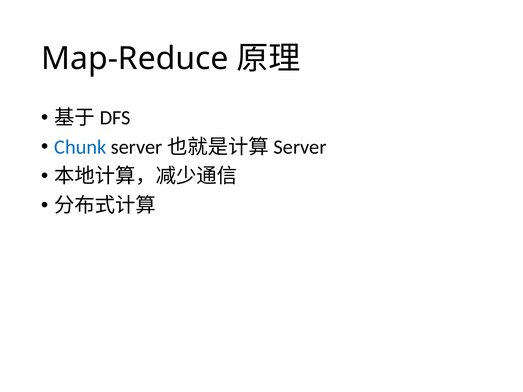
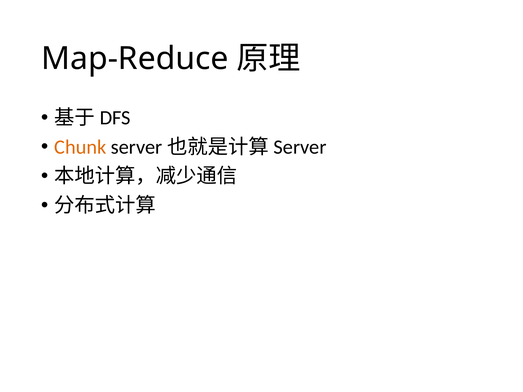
Chunk colour: blue -> orange (80, 147)
